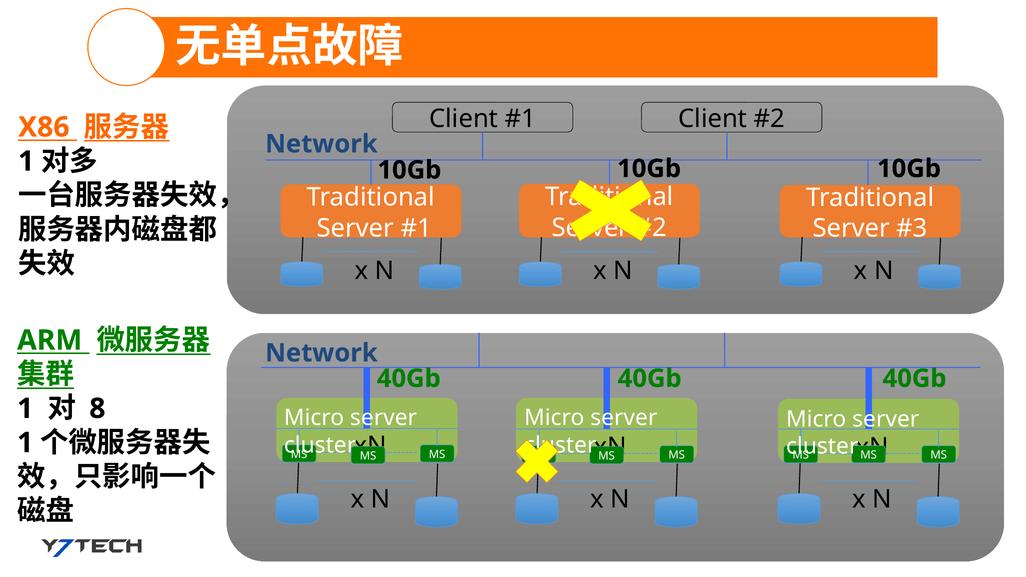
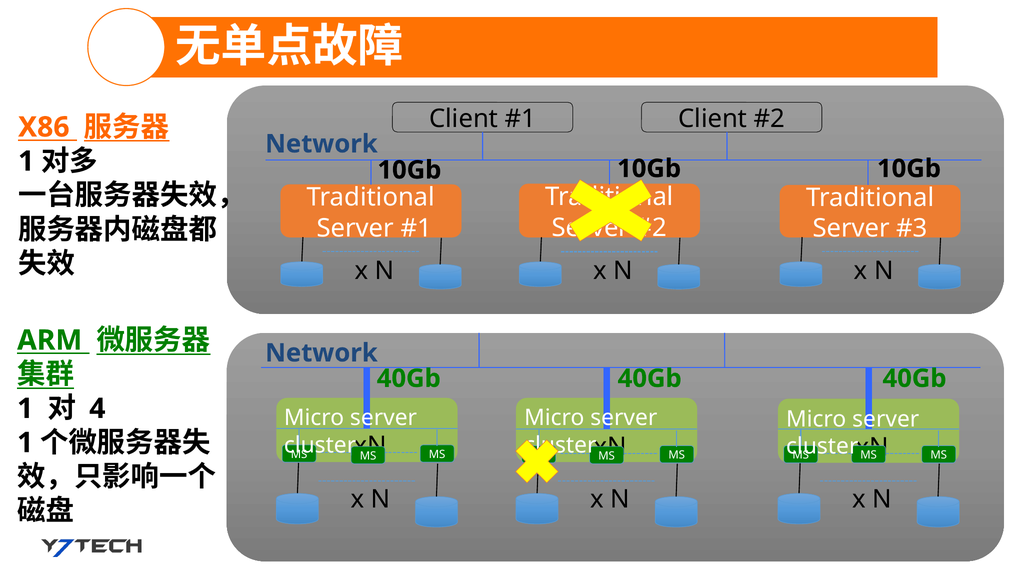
8: 8 -> 4 (97, 409)
